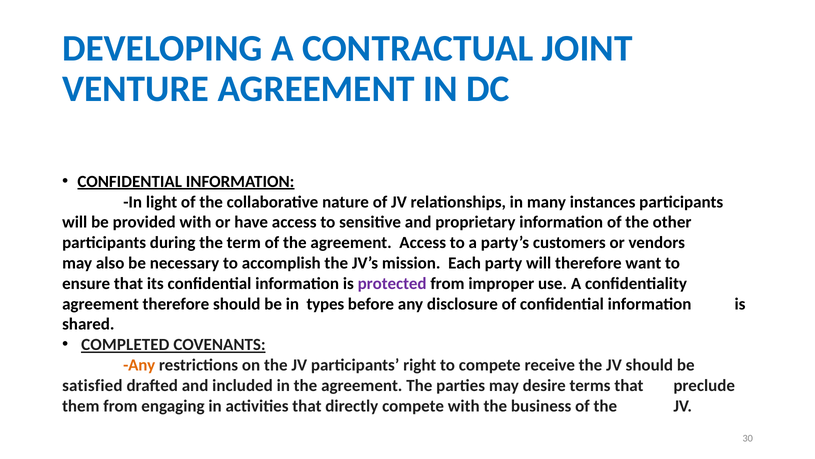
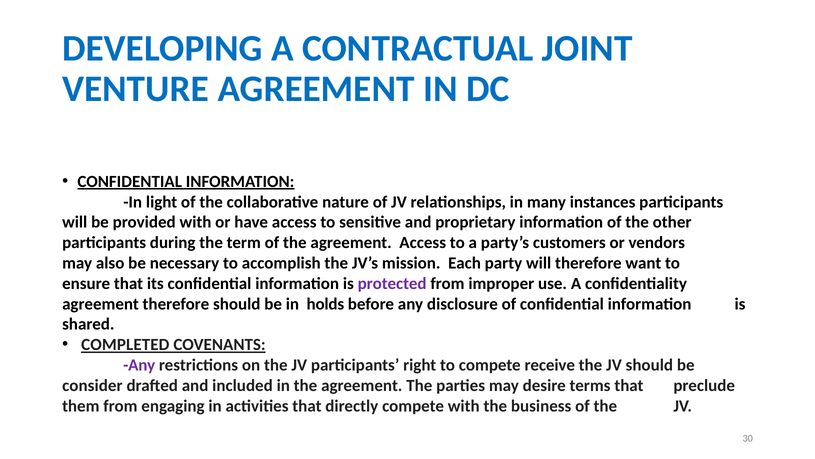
types: types -> holds (325, 304)
Any colour: orange -> purple (139, 365)
satisfied: satisfied -> consider (92, 385)
